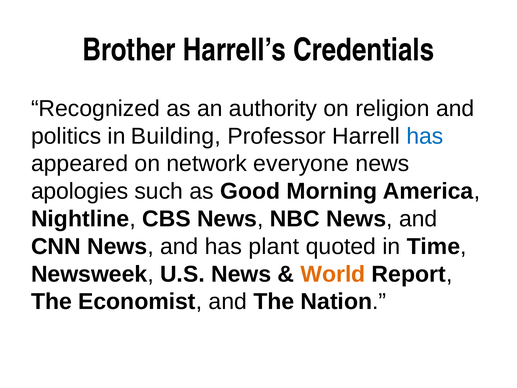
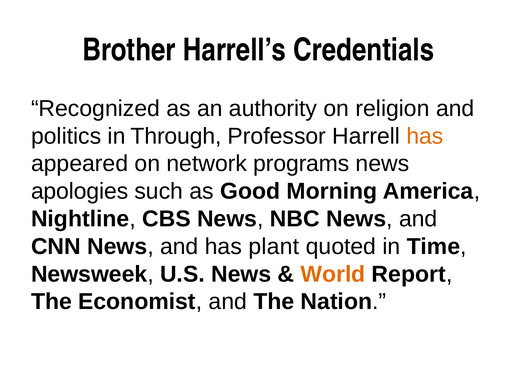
Building: Building -> Through (176, 136)
has colour: blue -> orange (425, 136)
everyone: everyone -> programs (301, 164)
